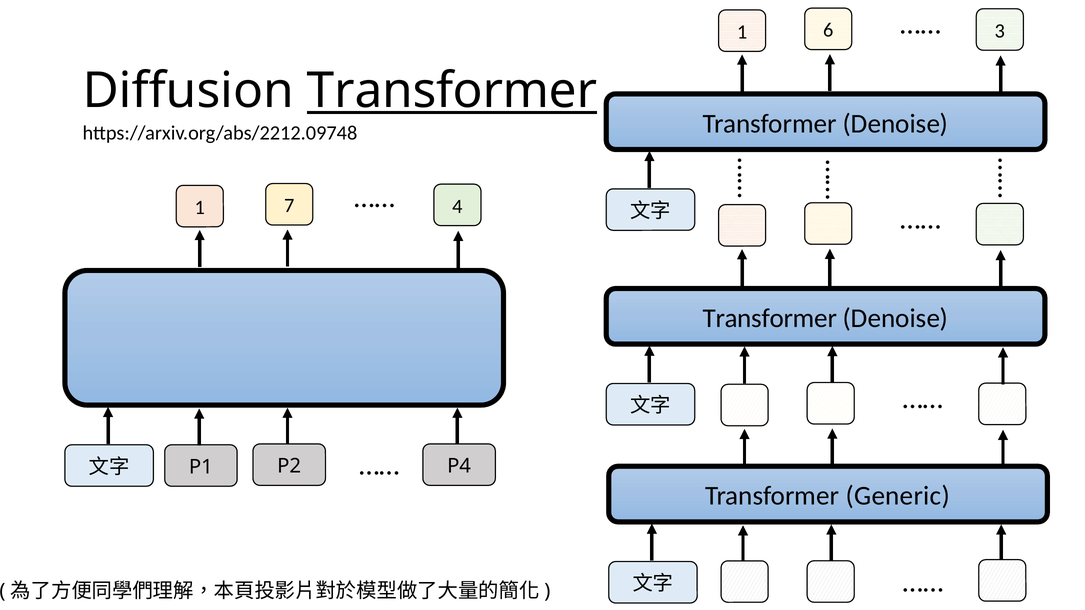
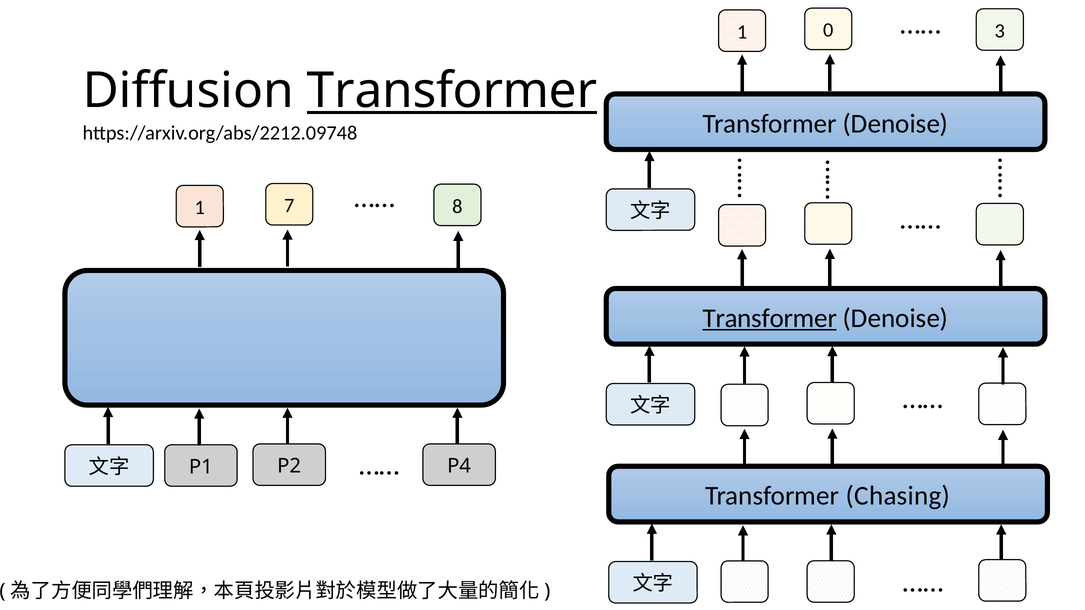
6: 6 -> 0 (828, 30)
4: 4 -> 8 (457, 206)
Transformer underline: none -> present (770, 318)
Generic: Generic -> Chasing (898, 496)
